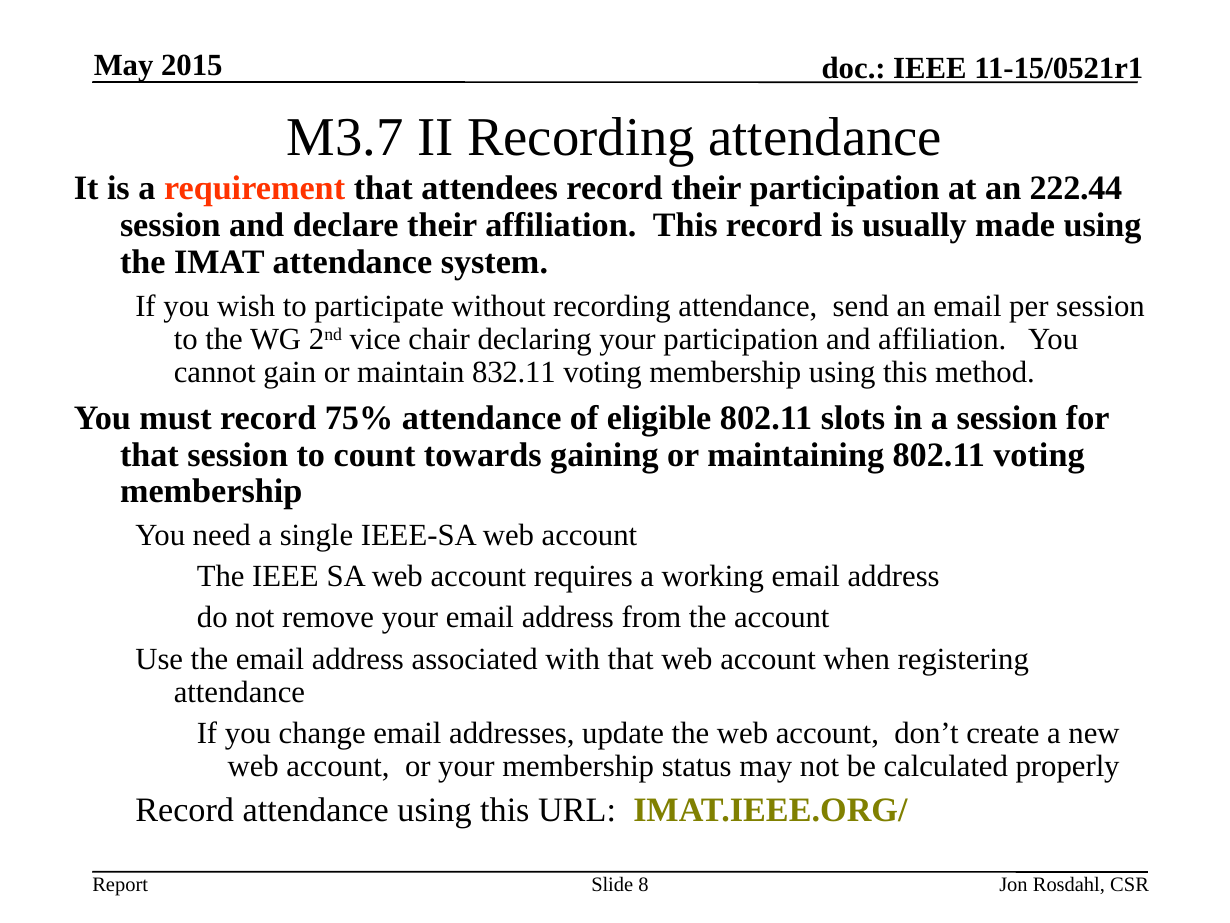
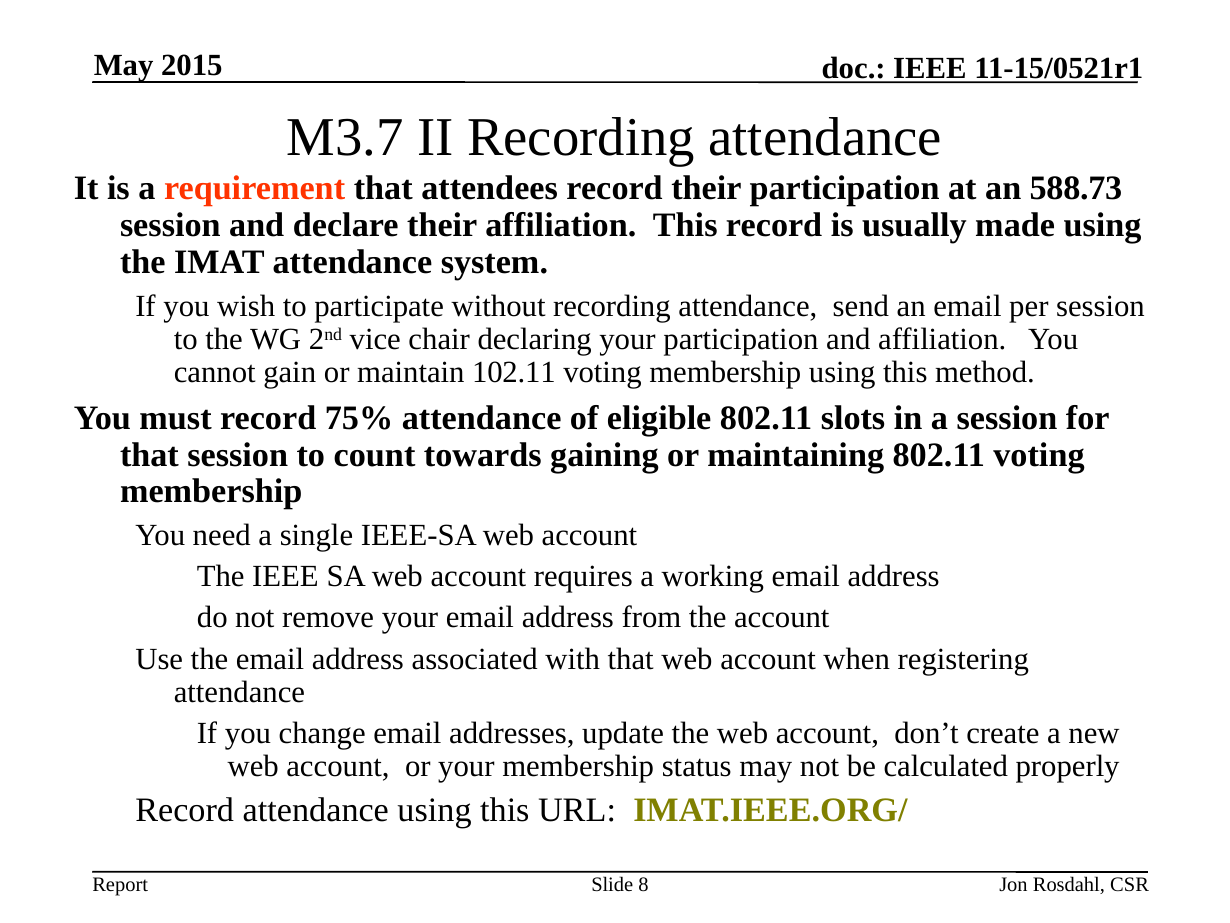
222.44: 222.44 -> 588.73 (1076, 188)
832.11: 832.11 -> 102.11 (514, 372)
